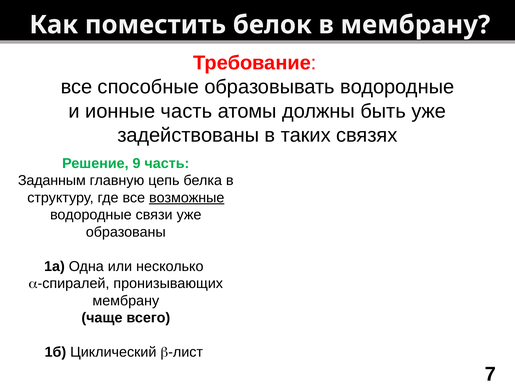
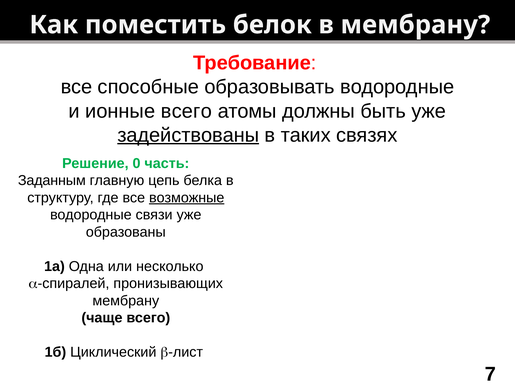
ионные часть: часть -> всего (186, 111)
задействованы underline: none -> present (188, 135)
9: 9 -> 0 (137, 164)
